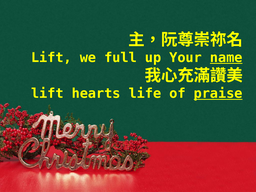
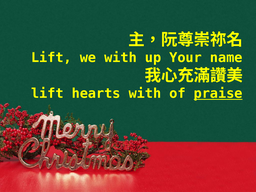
we full: full -> with (120, 58)
name underline: present -> none (226, 58)
hearts life: life -> with (145, 94)
